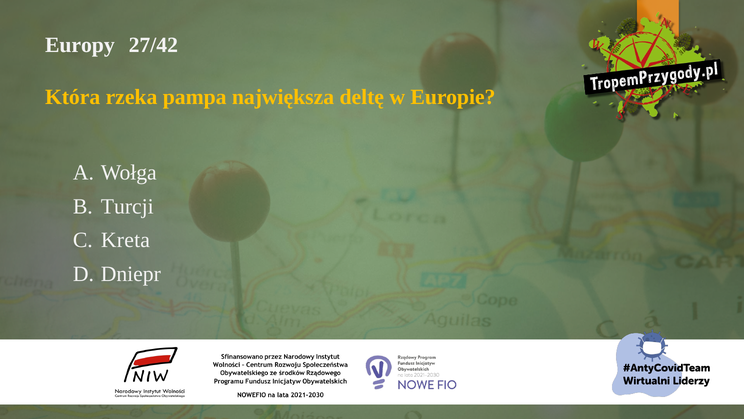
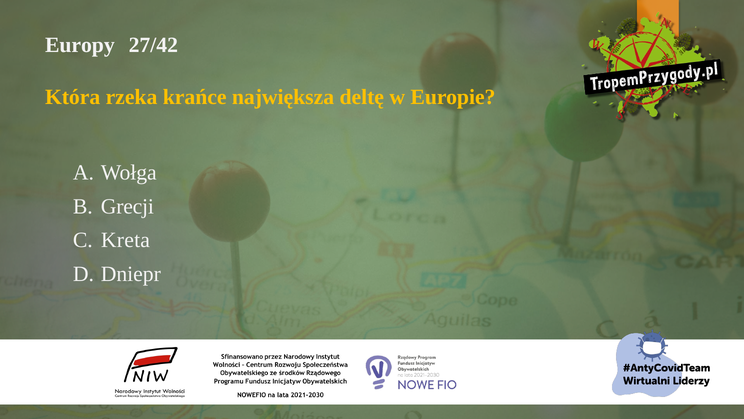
pampa: pampa -> krańce (195, 97)
Turcji: Turcji -> Grecji (127, 206)
